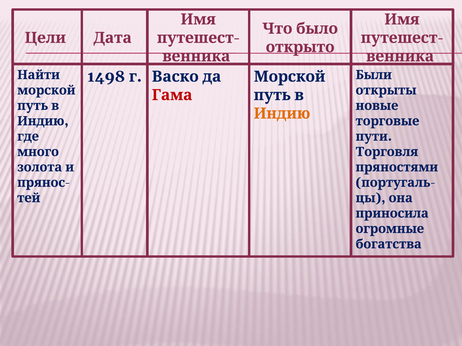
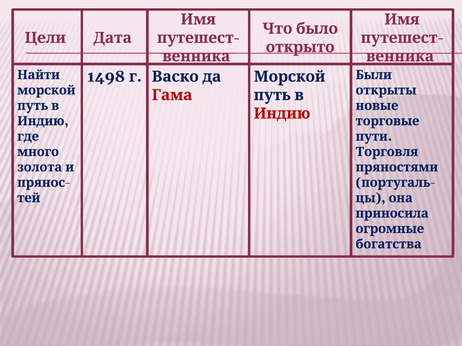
Индию colour: orange -> red (282, 114)
